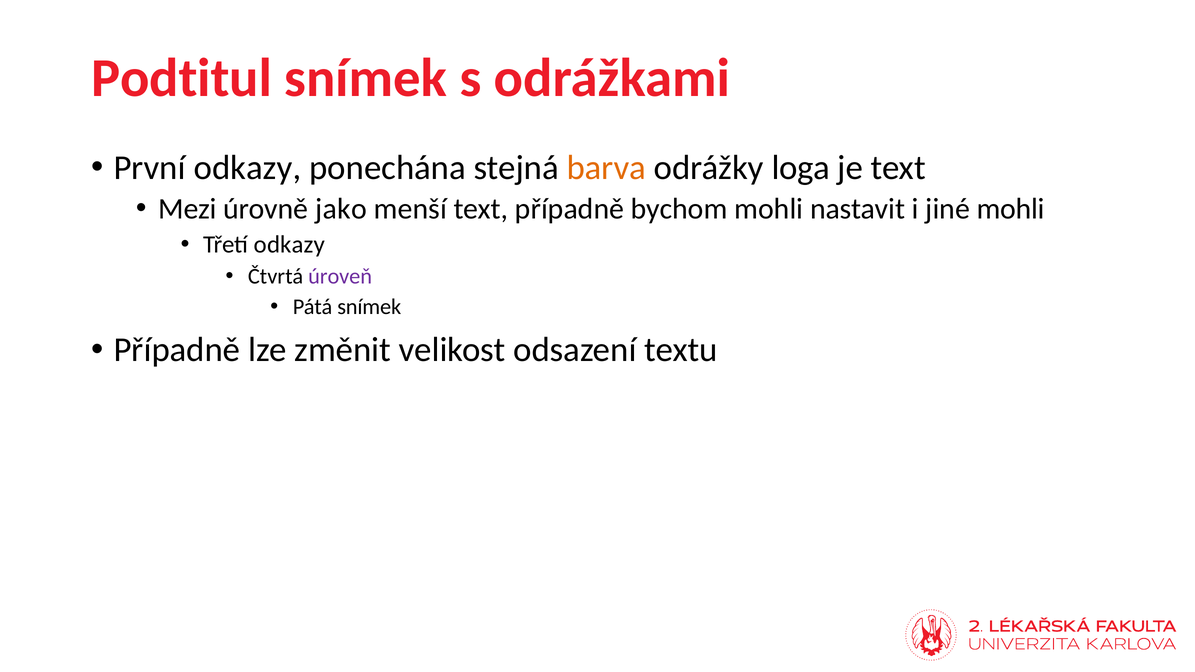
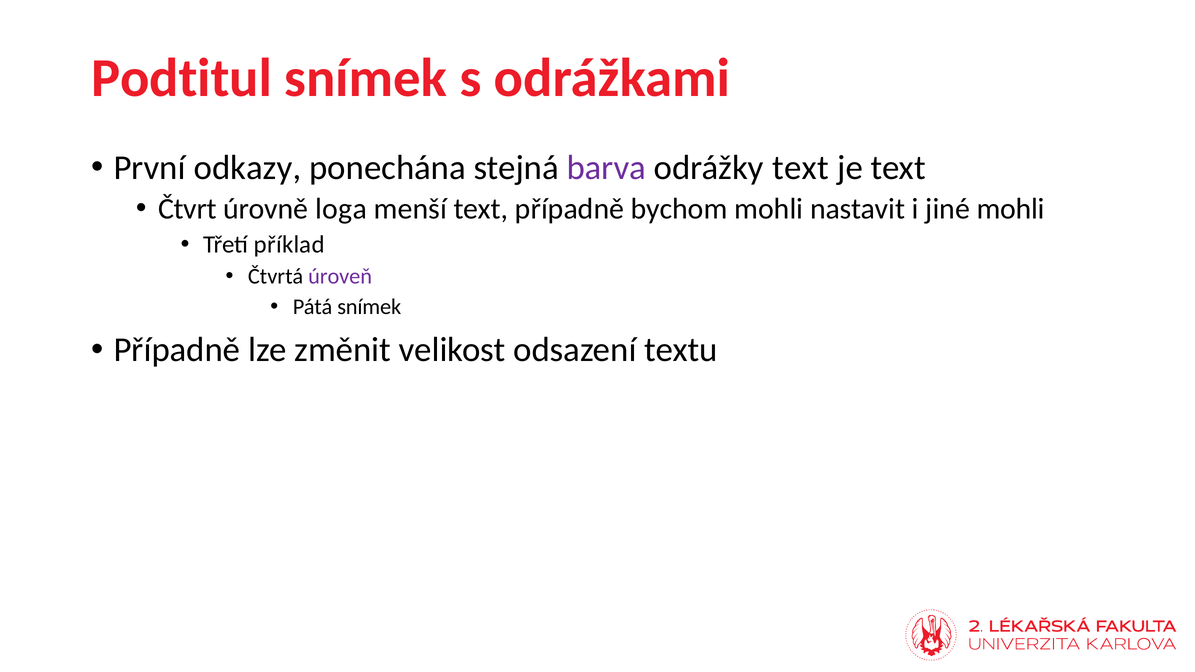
barva colour: orange -> purple (606, 168)
odrážky loga: loga -> text (800, 168)
Mezi: Mezi -> Čtvrt (187, 209)
jako: jako -> loga (341, 209)
Třetí odkazy: odkazy -> příklad (289, 245)
